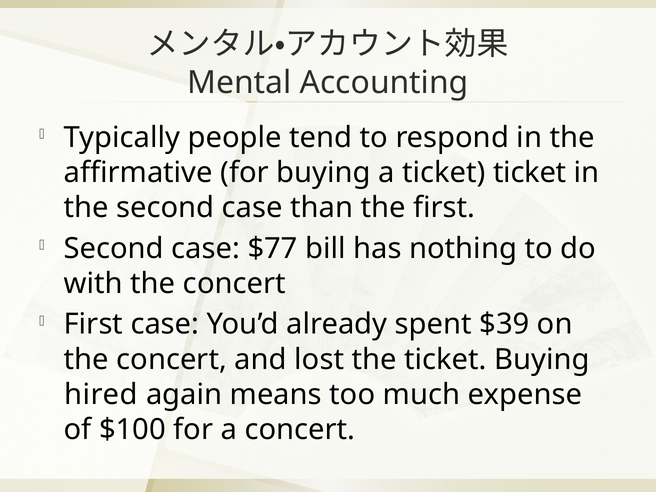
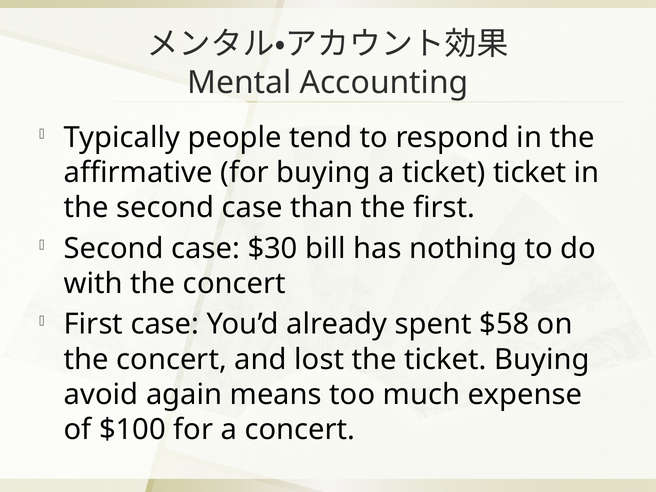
$77: $77 -> $30 (273, 248)
$39: $39 -> $58 (504, 324)
hired: hired -> avoid (101, 394)
